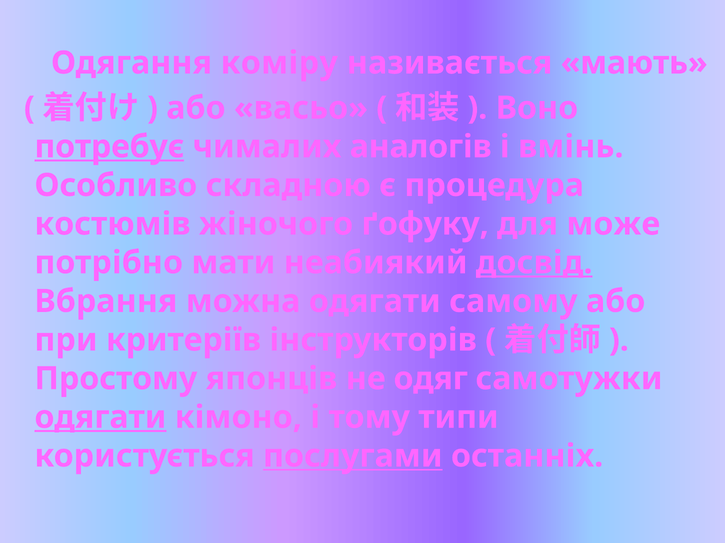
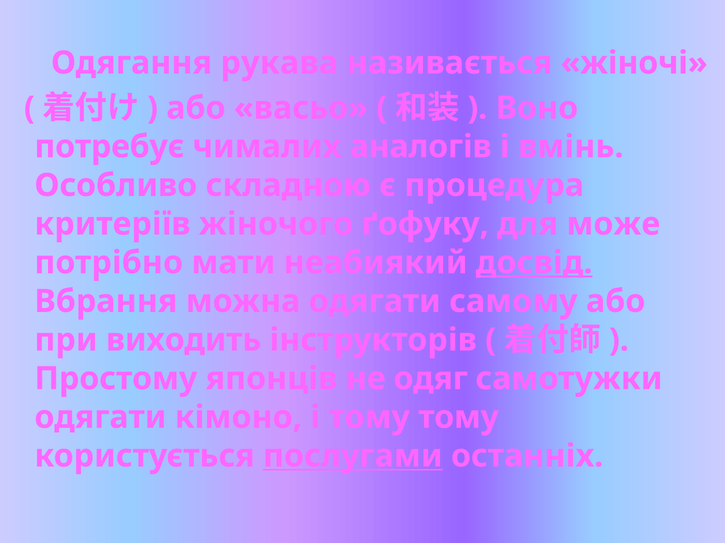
коміру: коміру -> рукава (279, 63)
мають: мають -> жіночі (634, 63)
потребує underline: present -> none (109, 147)
костюмів: костюмів -> критеріїв (113, 224)
критеріїв: критеріїв -> виходить (184, 340)
одягати underline: present -> none (100, 418)
тому типи: типи -> тому (459, 418)
